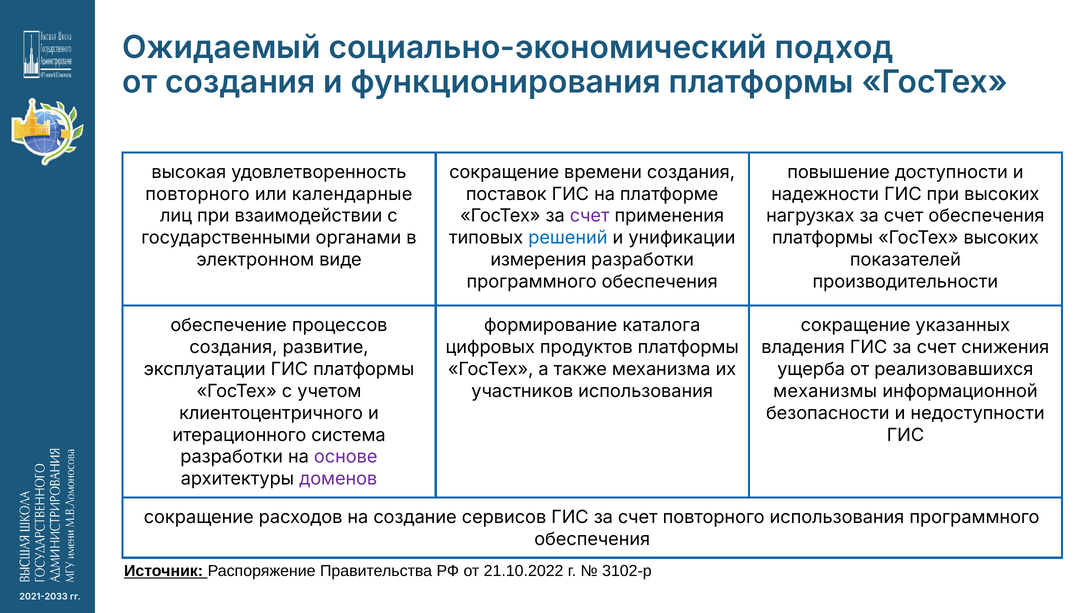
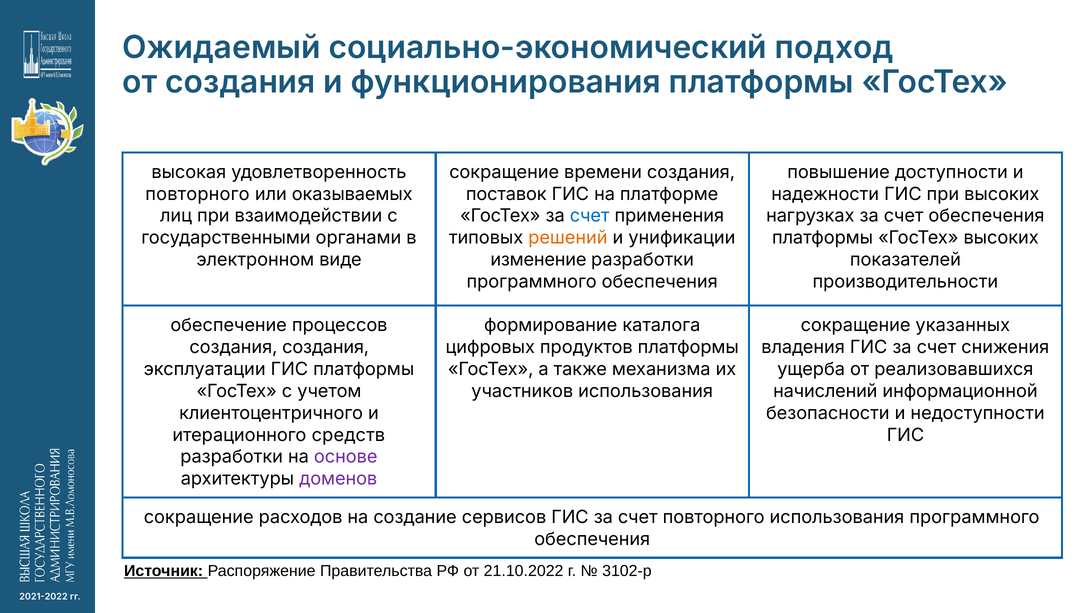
календарные: календарные -> оказываемых (352, 194)
счет colour: purple -> blue (590, 216)
решений colour: blue -> orange (568, 238)
измерения: измерения -> изменение (538, 260)
создания развитие: развитие -> создания (326, 348)
механизмы: механизмы -> начислений (825, 392)
система: система -> средств (348, 436)
2021-2033: 2021-2033 -> 2021-2022 (43, 597)
